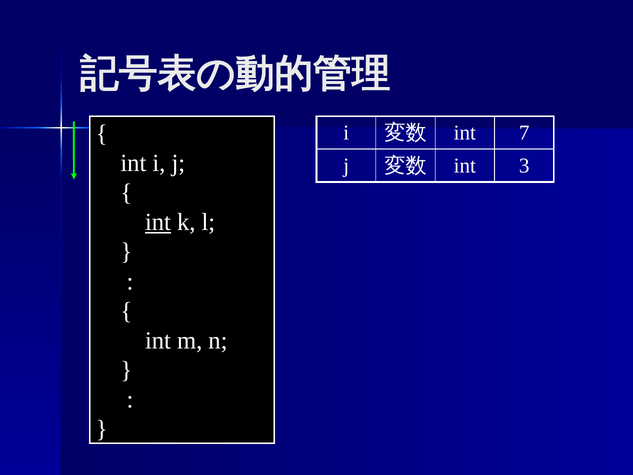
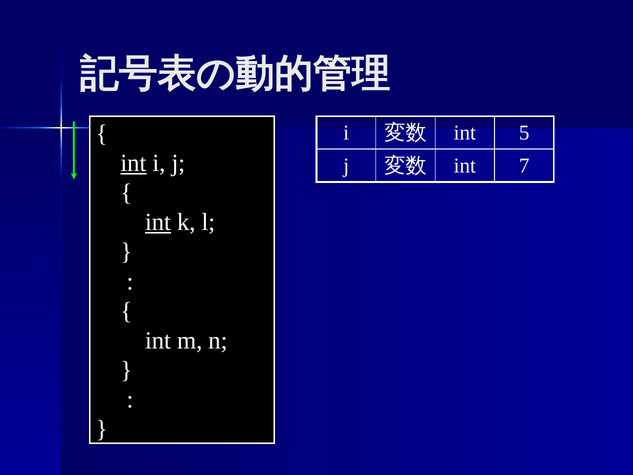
7: 7 -> 5 (524, 133)
int underline: none -> present (133, 163)
3: 3 -> 7 (524, 166)
